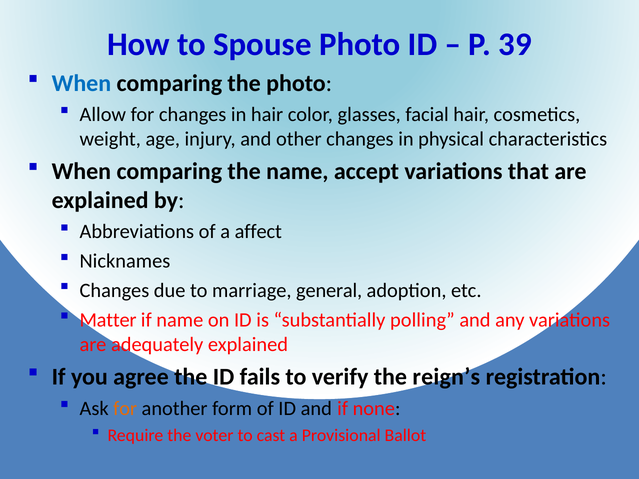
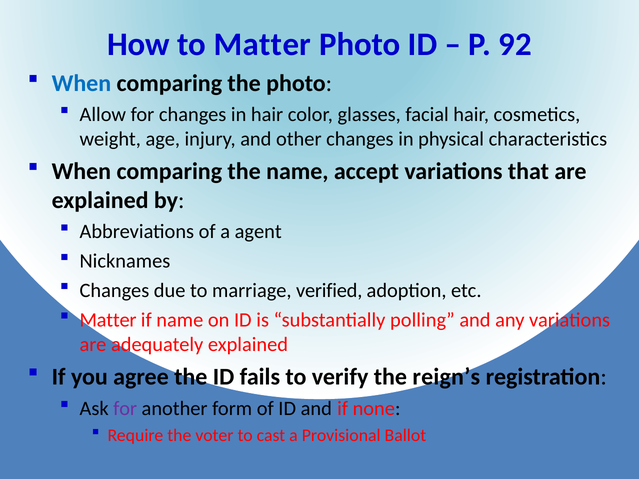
to Spouse: Spouse -> Matter (262, 44)
39: 39 -> 92 (515, 44)
affect: affect -> agent (258, 232)
general: general -> verified (329, 291)
for colour: orange -> purple (125, 408)
